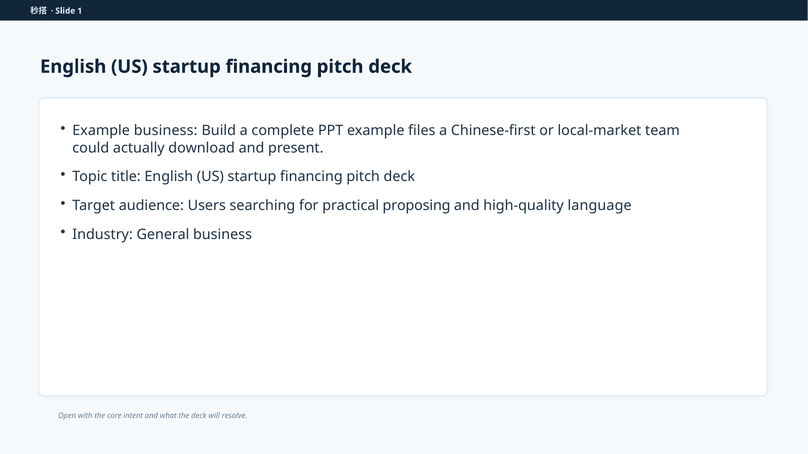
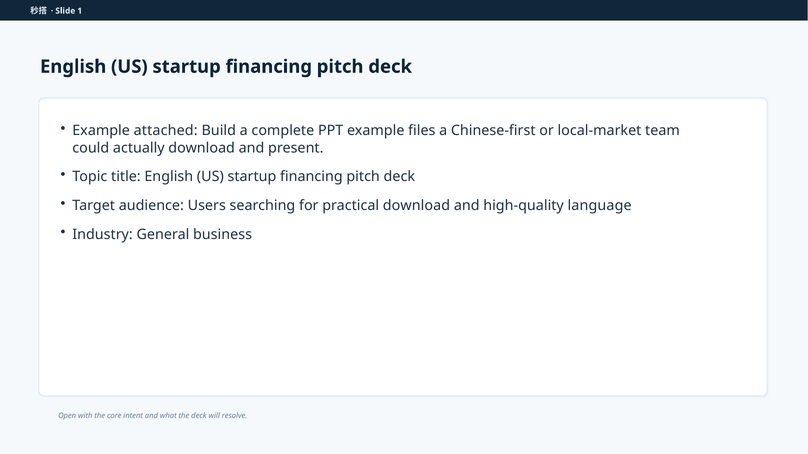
Example business: business -> attached (166, 131)
practical proposing: proposing -> download (416, 206)
